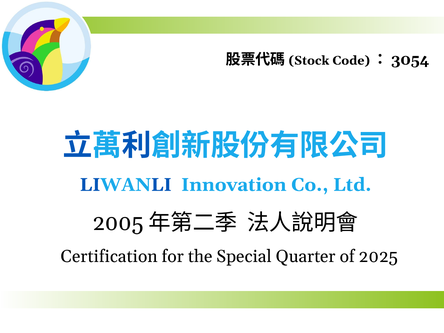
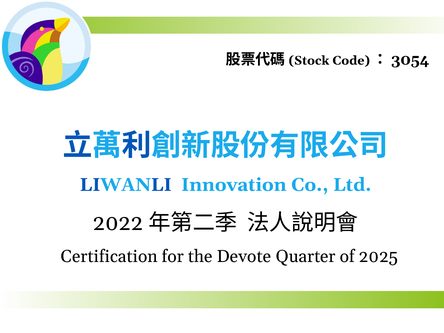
2005: 2005 -> 2022 (118, 223)
Special: Special -> Devote (244, 257)
